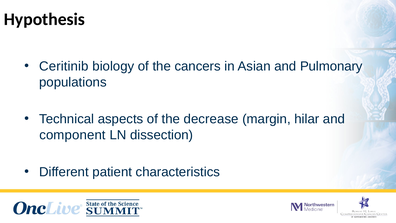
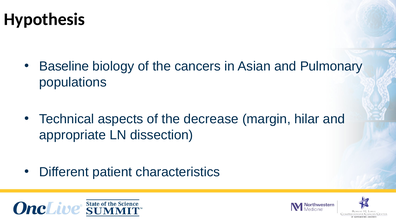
Ceritinib: Ceritinib -> Baseline (64, 66)
component: component -> appropriate (73, 135)
